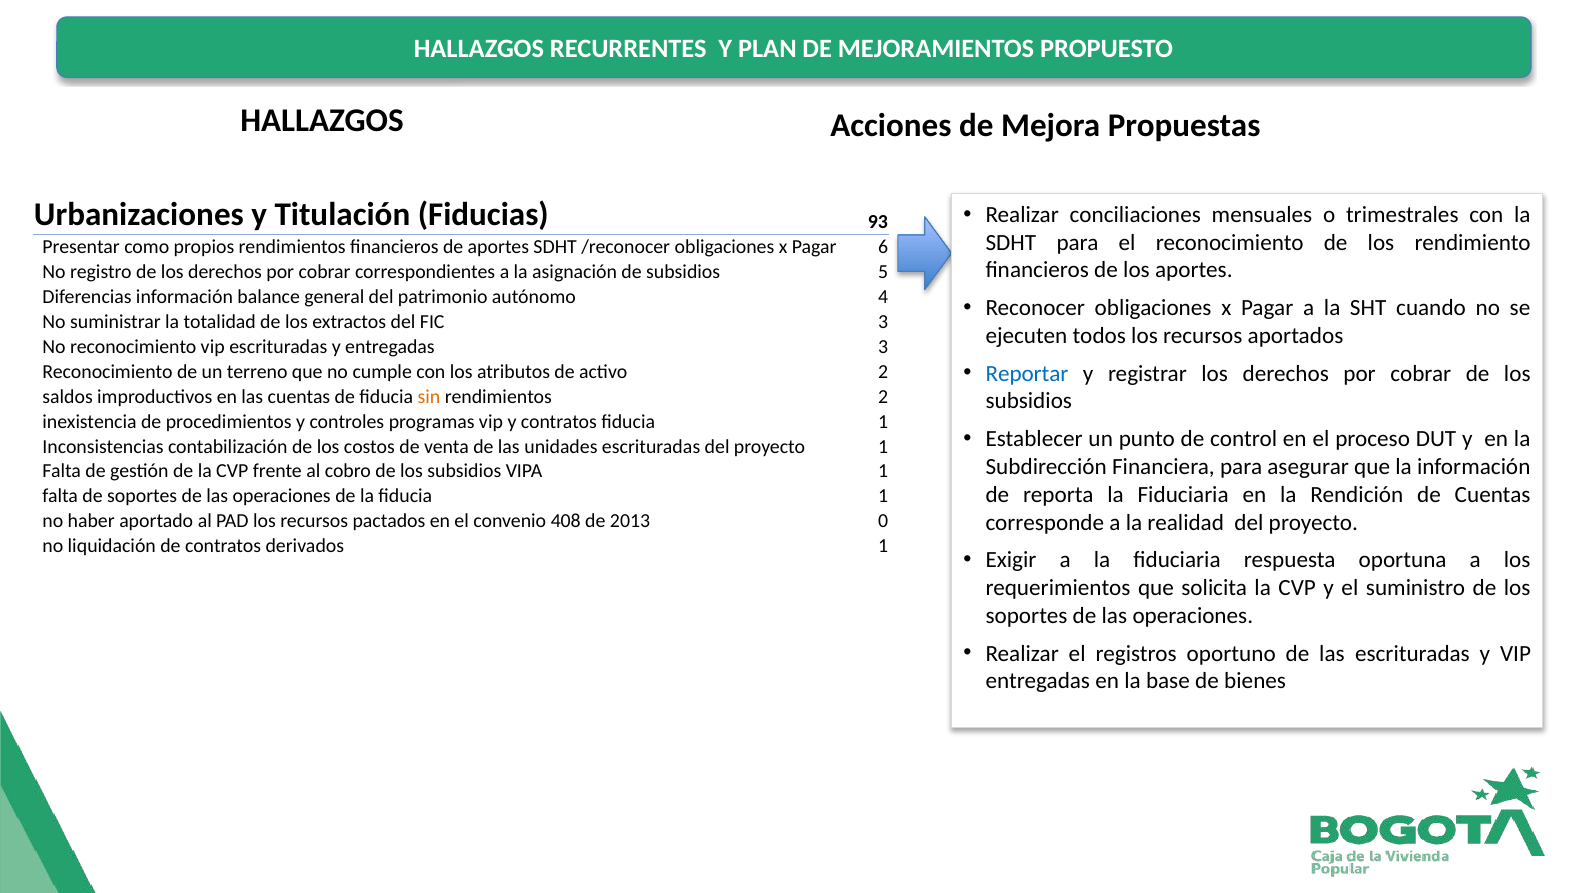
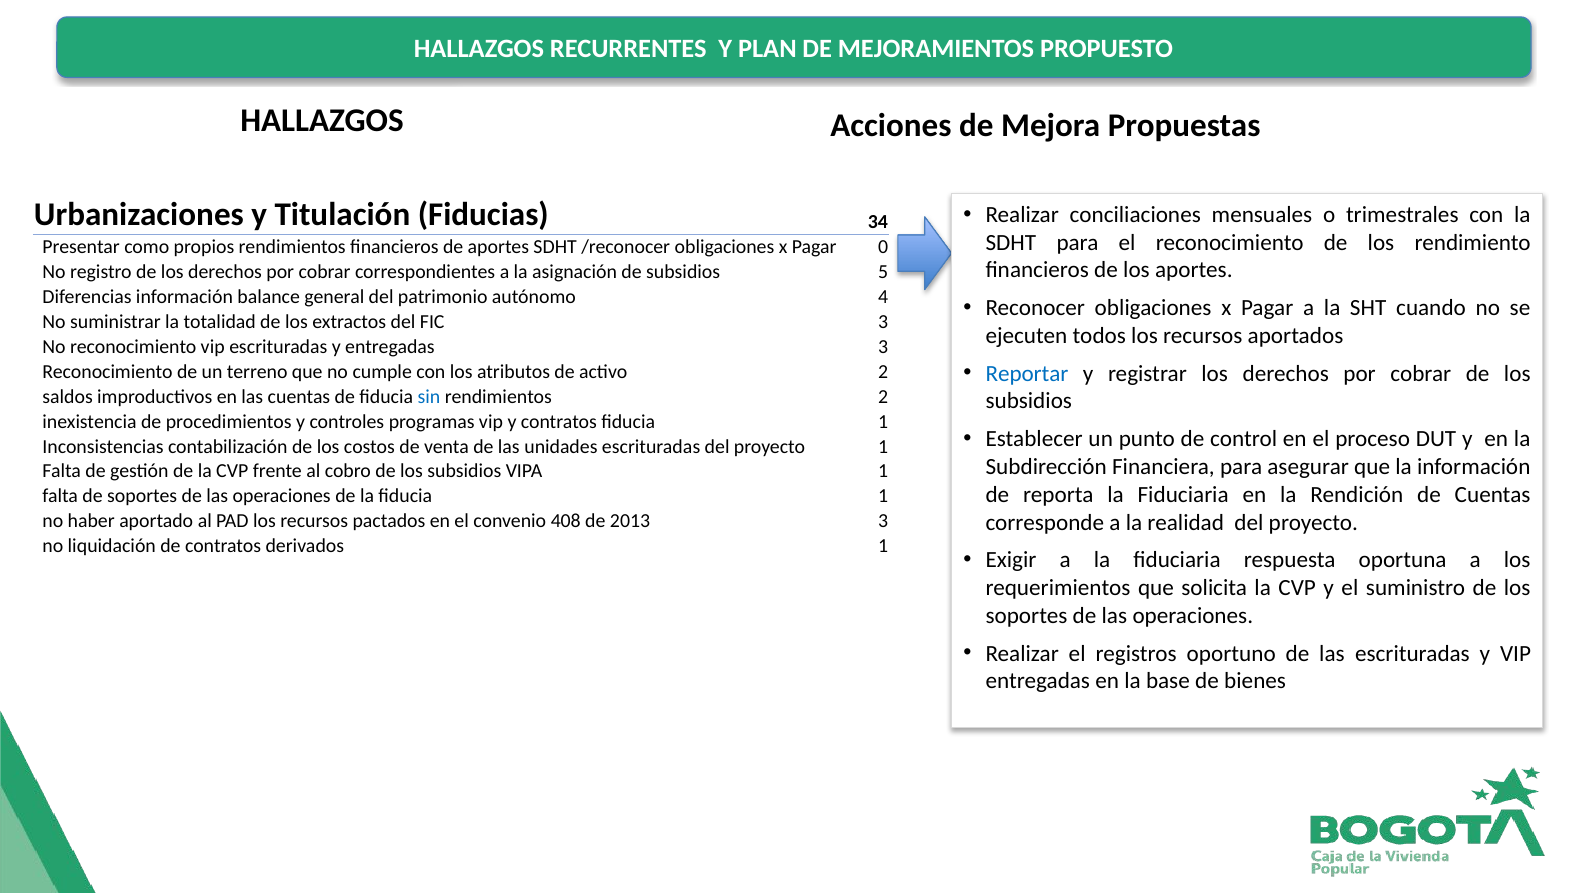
93: 93 -> 34 (878, 222)
6: 6 -> 0 (883, 247)
sin colour: orange -> blue (429, 397)
2013 0: 0 -> 3 (883, 521)
